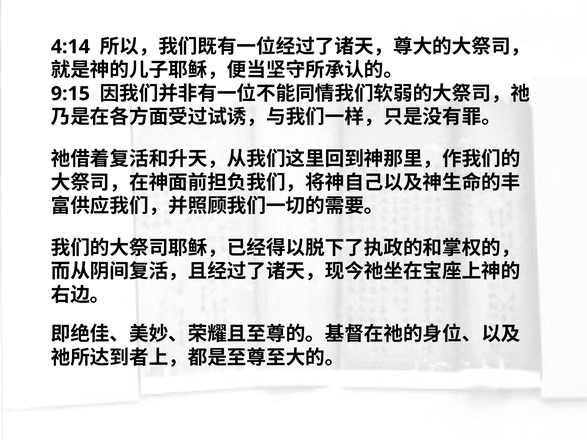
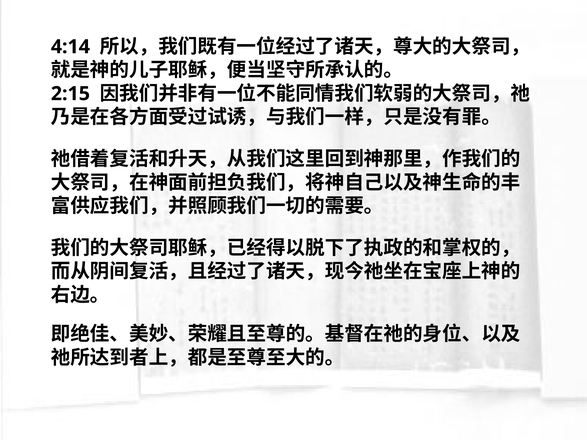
9:15: 9:15 -> 2:15 (70, 94)
